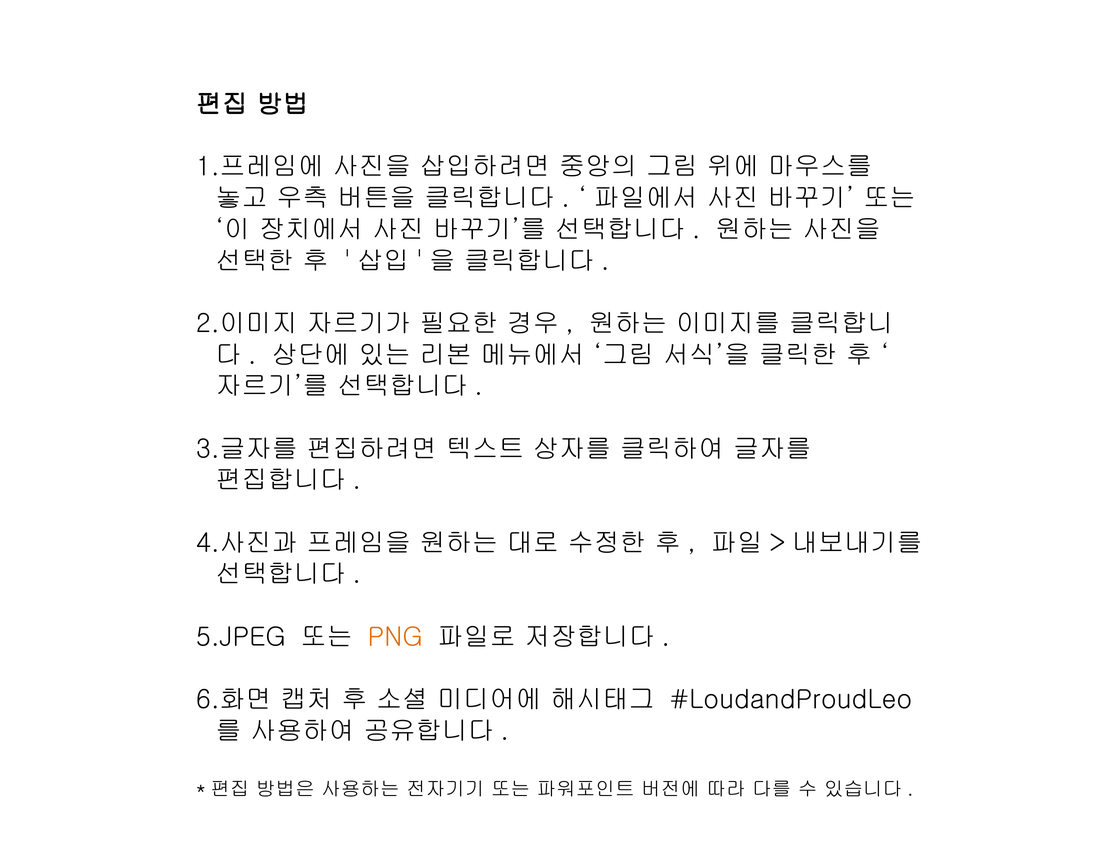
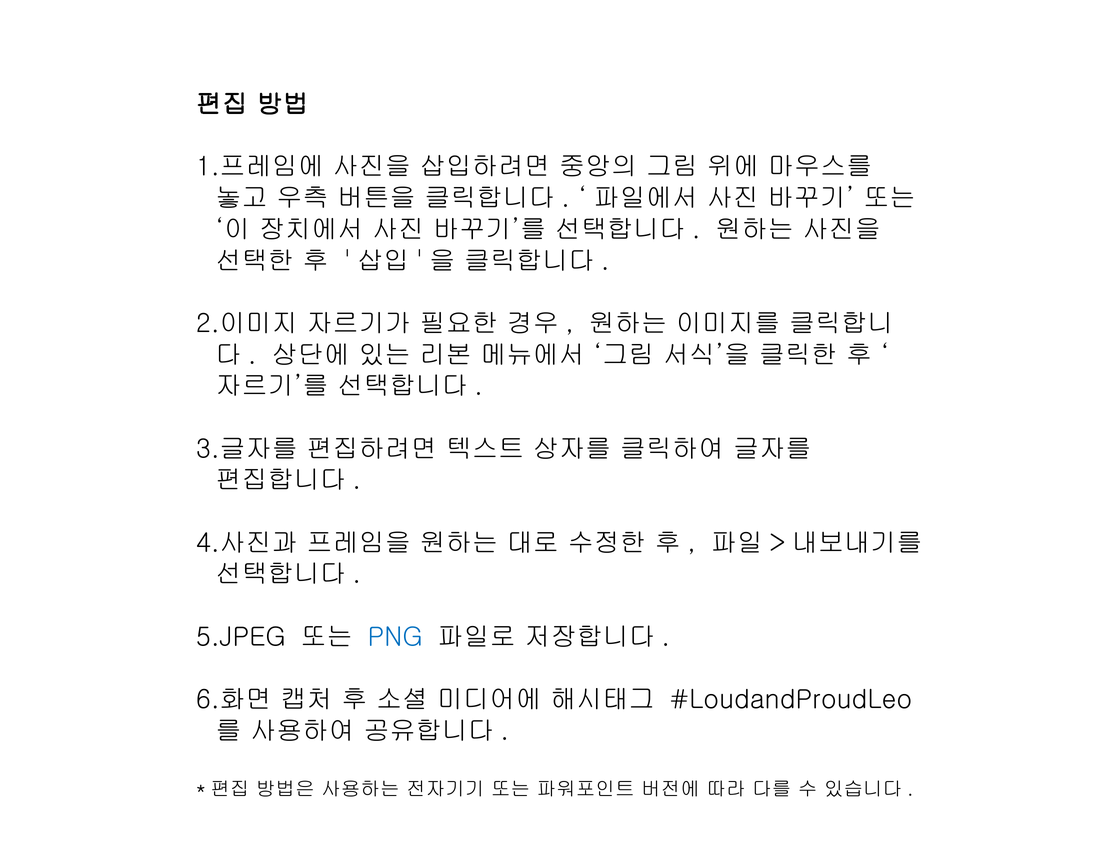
PNG colour: orange -> blue (395, 637)
